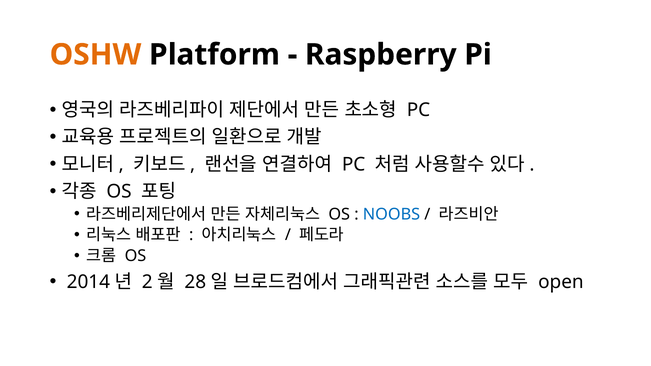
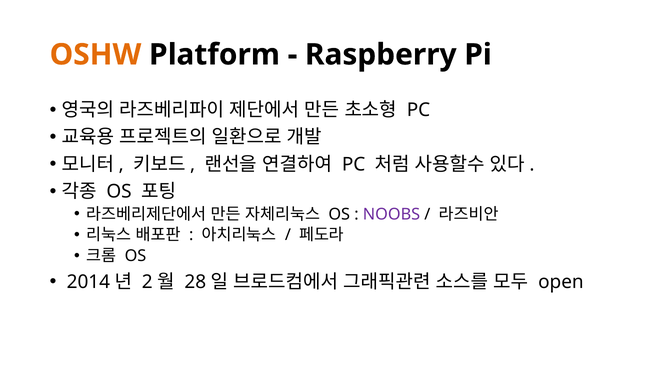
NOOBS colour: blue -> purple (392, 214)
